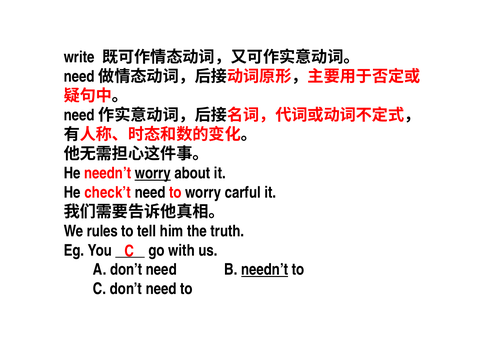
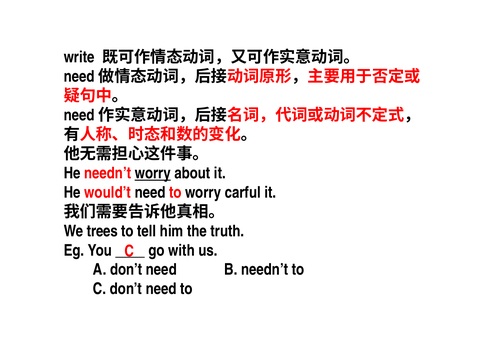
check’t: check’t -> would’t (108, 193)
rules: rules -> trees (102, 231)
needn’t underline: present -> none (265, 270)
